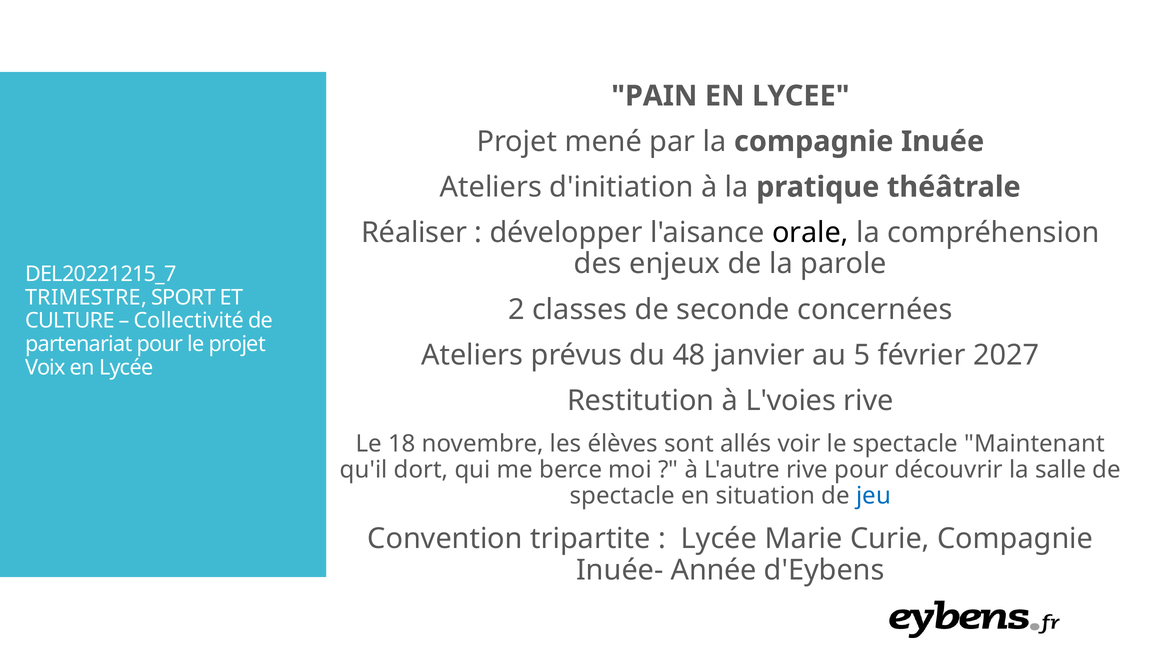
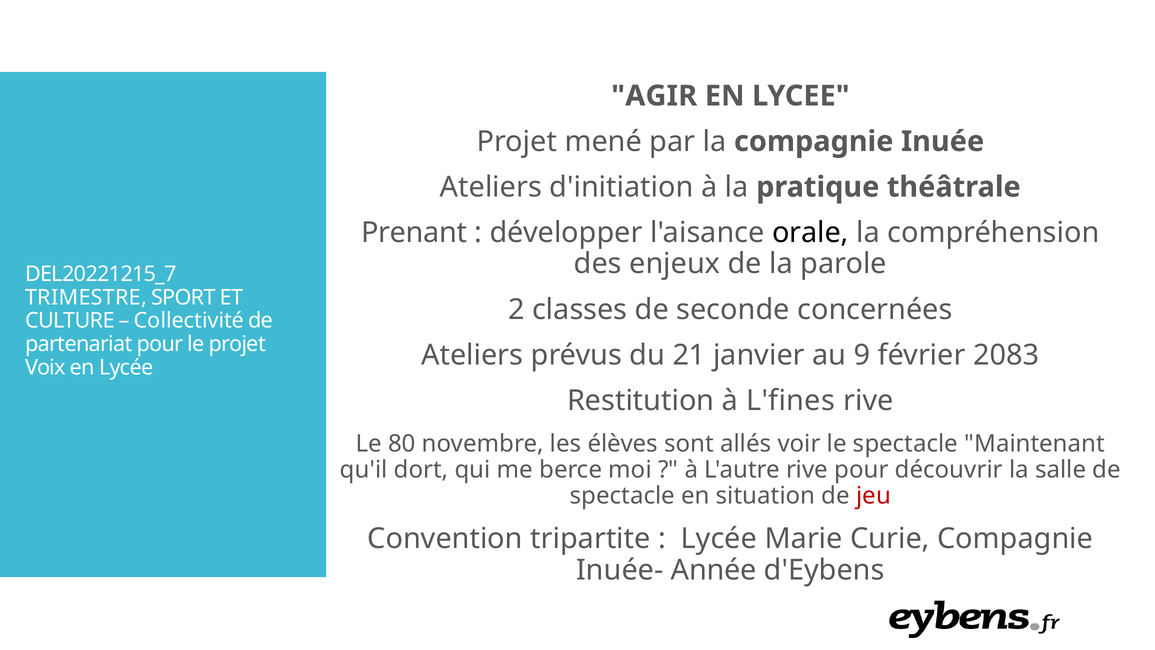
PAIN: PAIN -> AGIR (654, 96)
Réaliser: Réaliser -> Prenant (414, 233)
48: 48 -> 21 (689, 355)
5: 5 -> 9 (862, 355)
2027: 2027 -> 2083 (1006, 355)
L'voies: L'voies -> L'fines (791, 401)
18: 18 -> 80 (402, 444)
jeu colour: blue -> red (874, 496)
